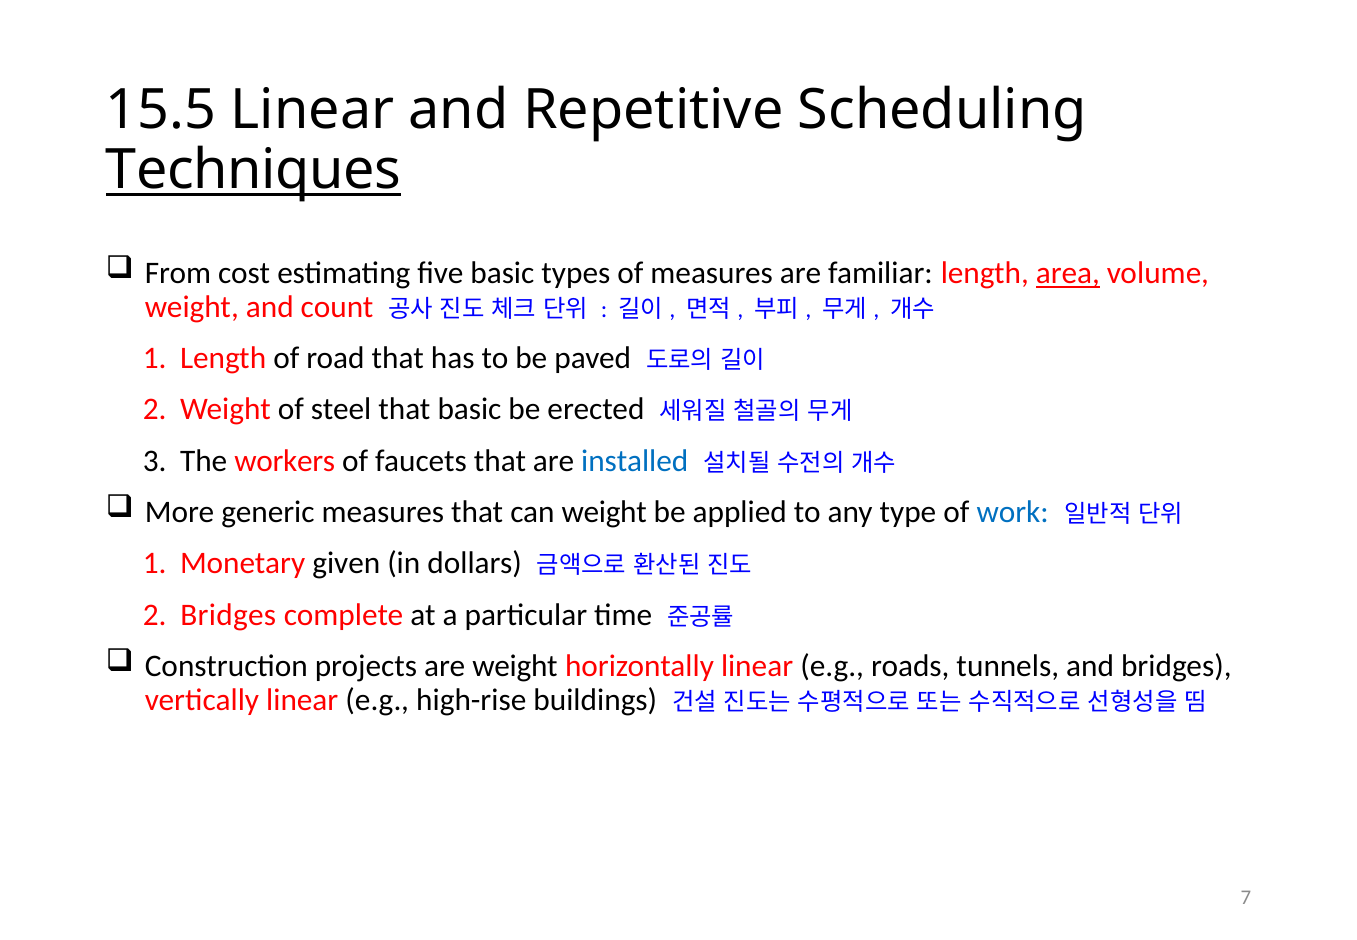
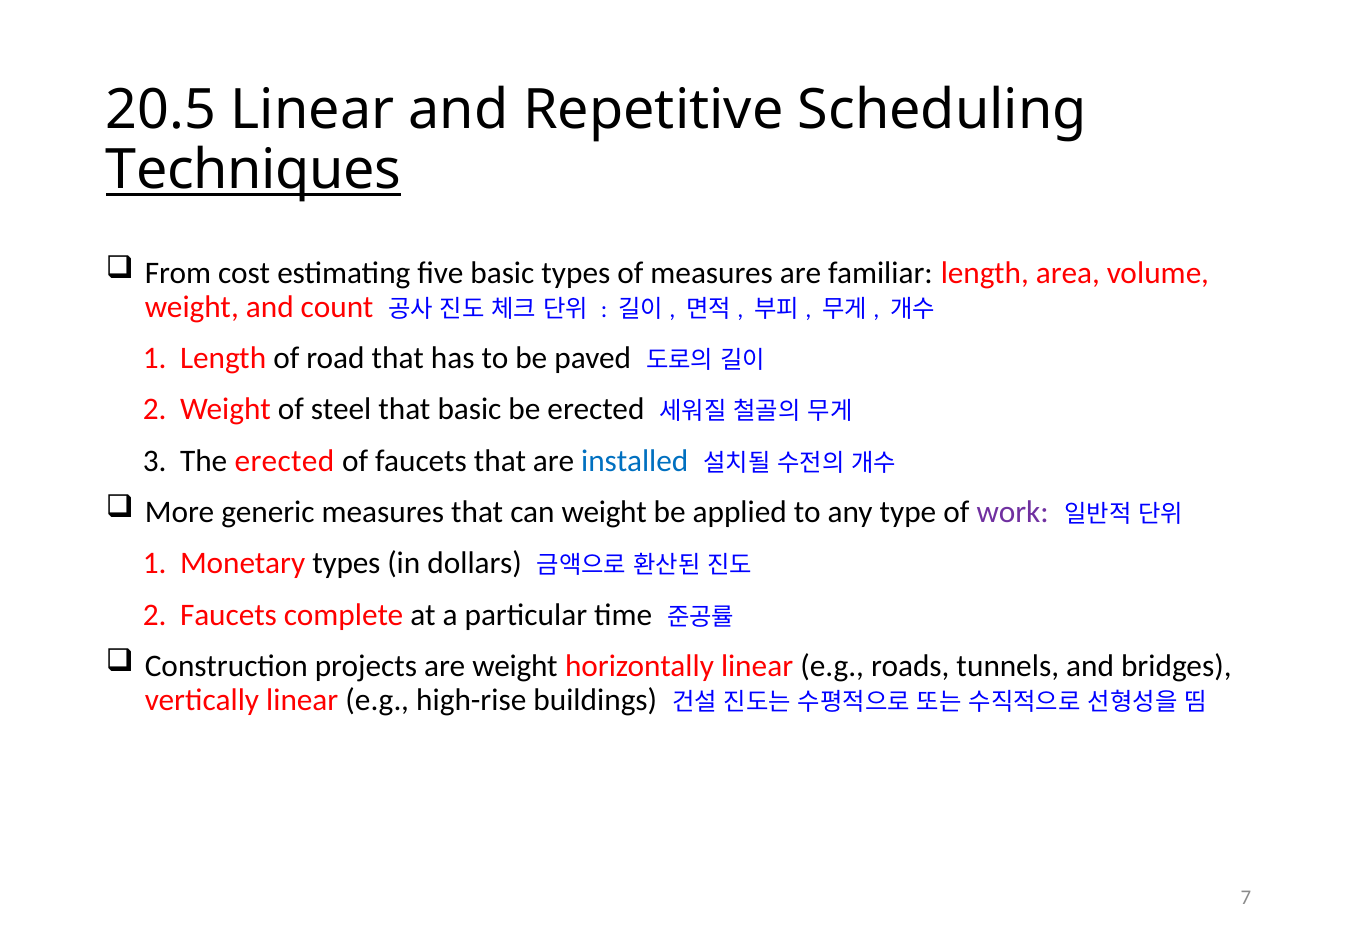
15.5: 15.5 -> 20.5 (161, 110)
area underline: present -> none (1068, 273)
The workers: workers -> erected (284, 461)
work colour: blue -> purple (1013, 512)
Monetary given: given -> types (346, 563)
Bridges: Bridges -> Faucets (228, 614)
